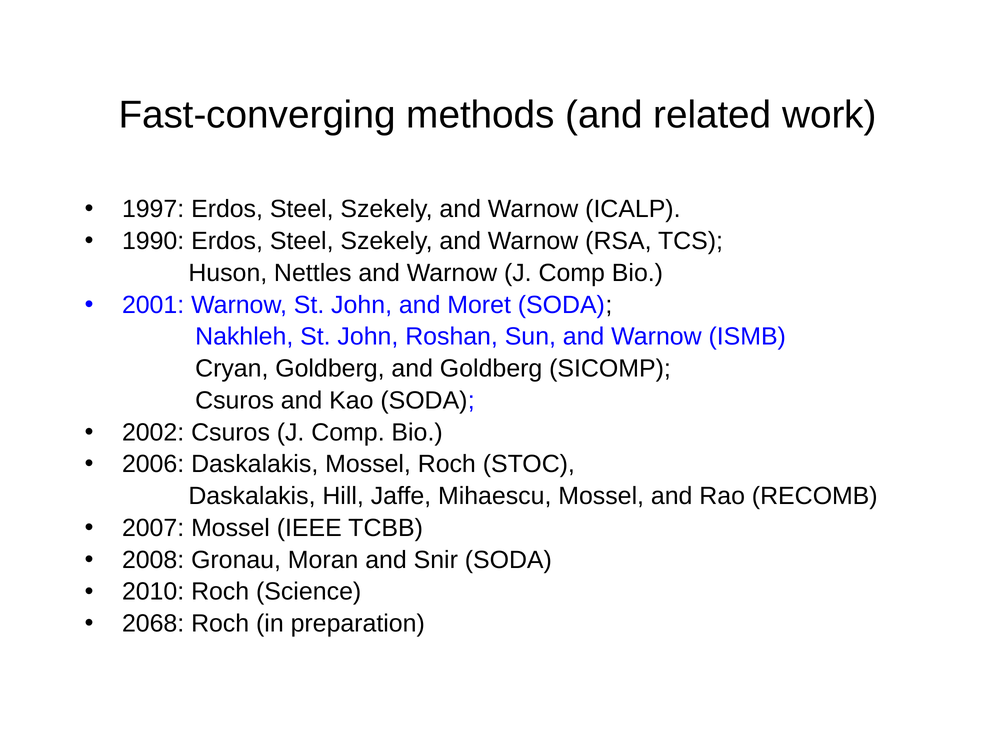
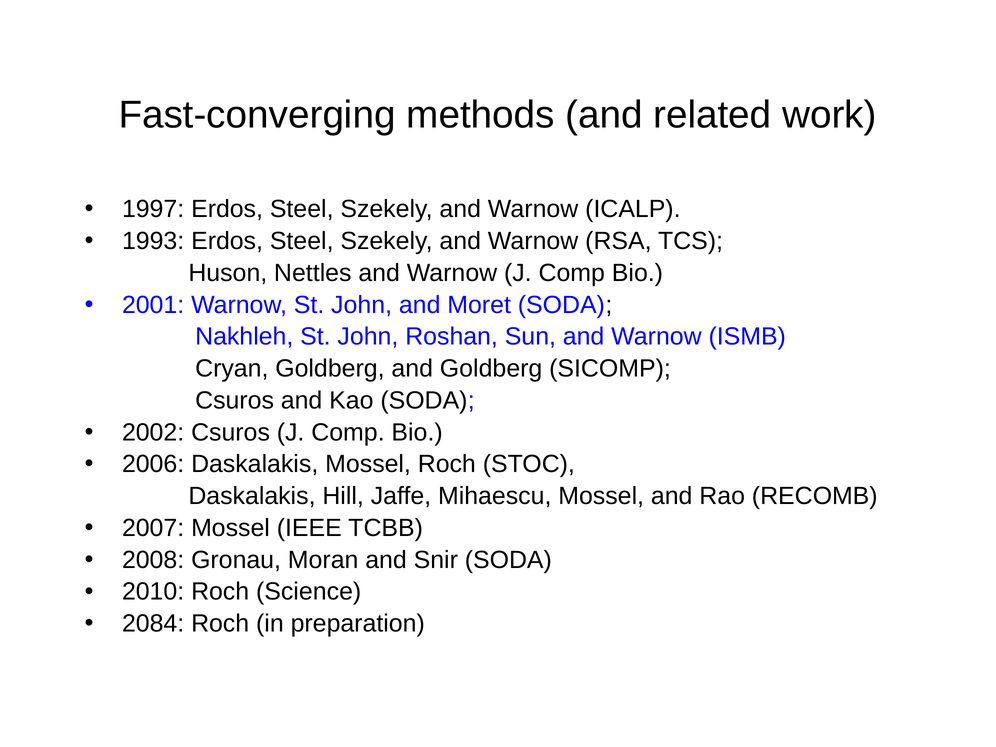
1990: 1990 -> 1993 (153, 241)
2068: 2068 -> 2084 (153, 624)
